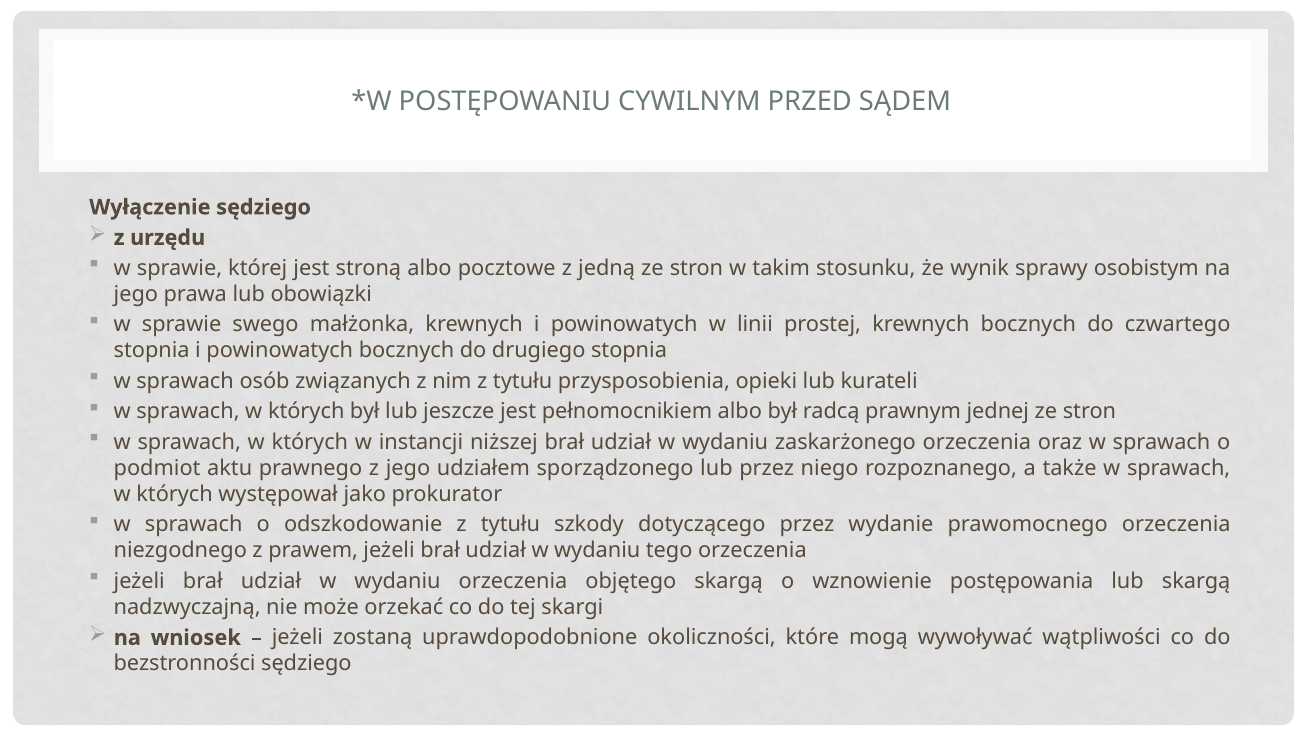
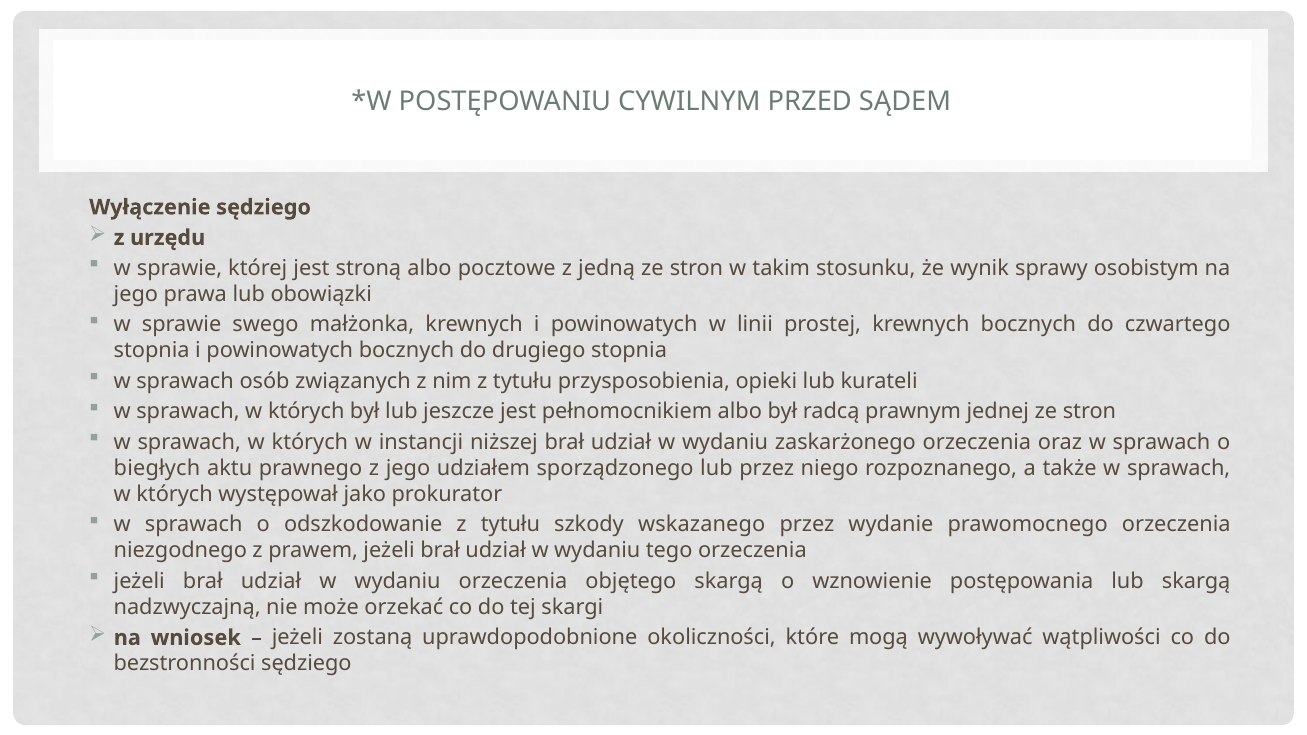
podmiot: podmiot -> biegłych (157, 468)
dotyczącego: dotyczącego -> wskazanego (702, 525)
